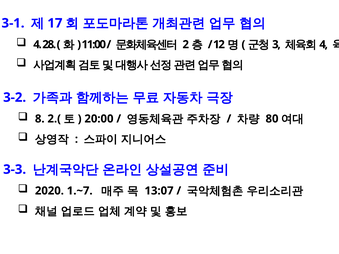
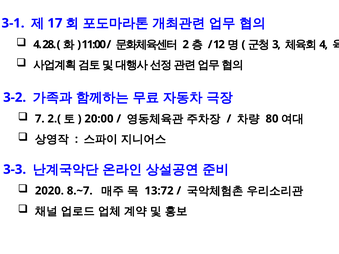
8: 8 -> 7 (40, 119)
1.~7: 1.~7 -> 8.~7 (80, 191)
13:07: 13:07 -> 13:72 (159, 191)
